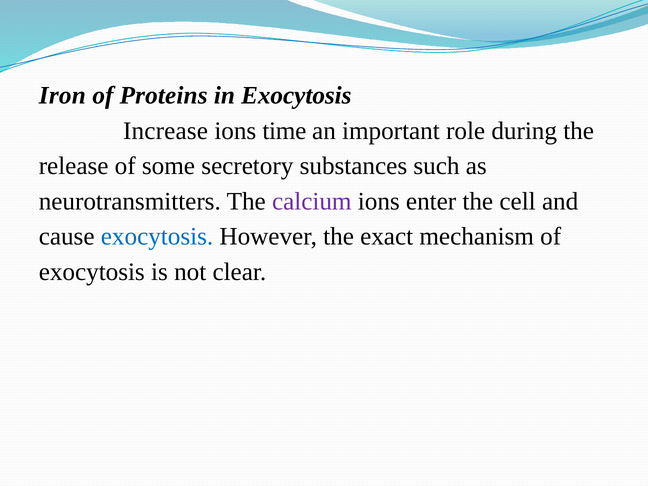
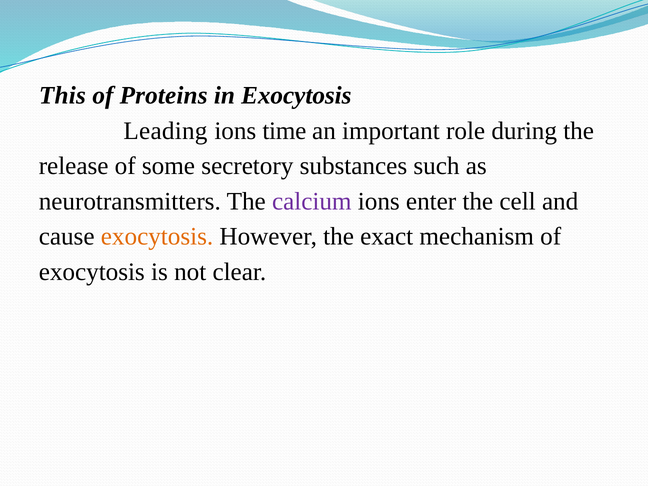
Iron: Iron -> This (62, 96)
Increase: Increase -> Leading (165, 131)
exocytosis colour: blue -> orange (157, 237)
